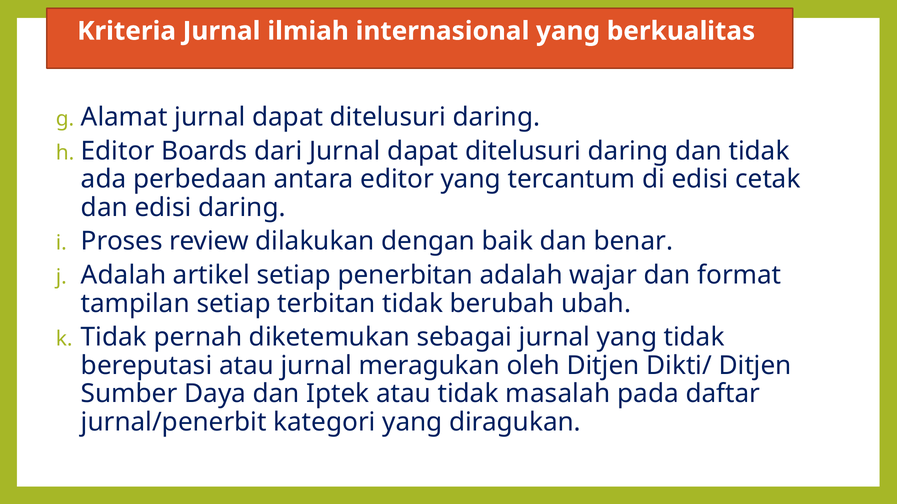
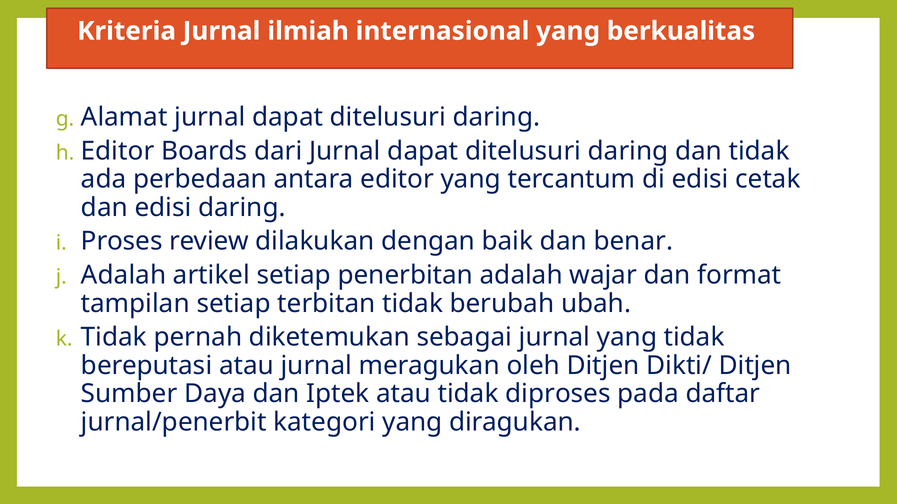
masalah: masalah -> diproses (558, 394)
